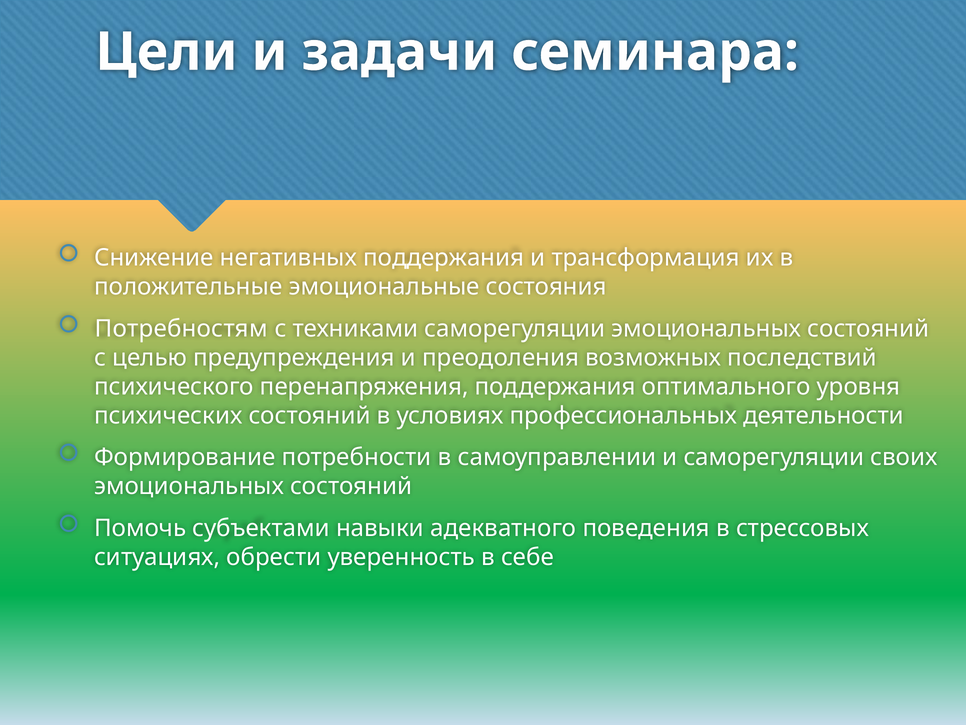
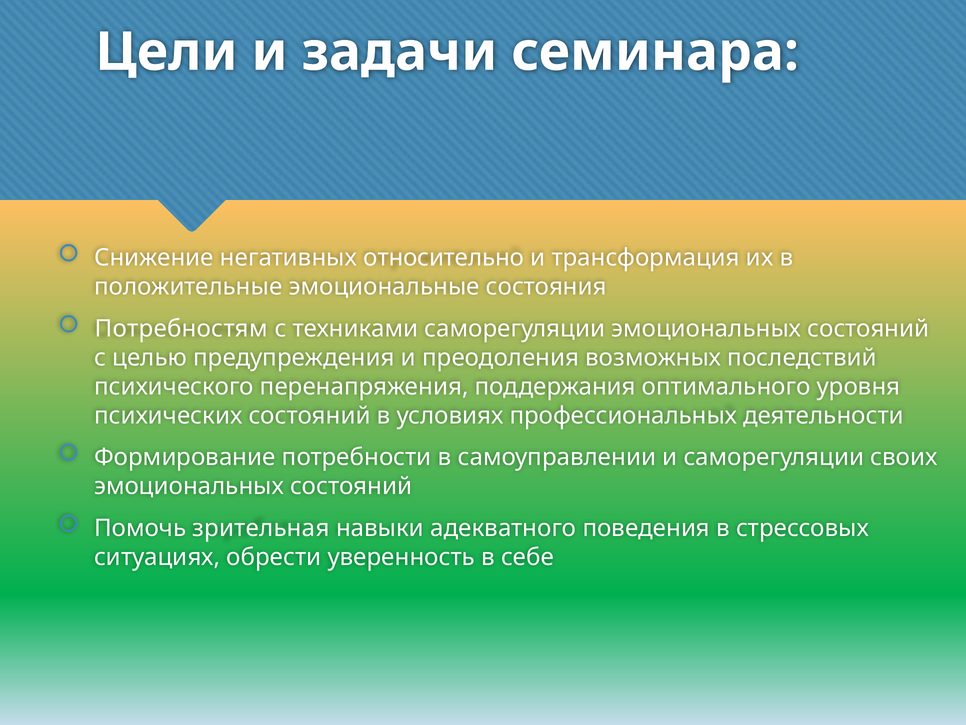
негативных поддержания: поддержания -> относительно (444, 257)
субъектами: субъектами -> зрительная (261, 528)
